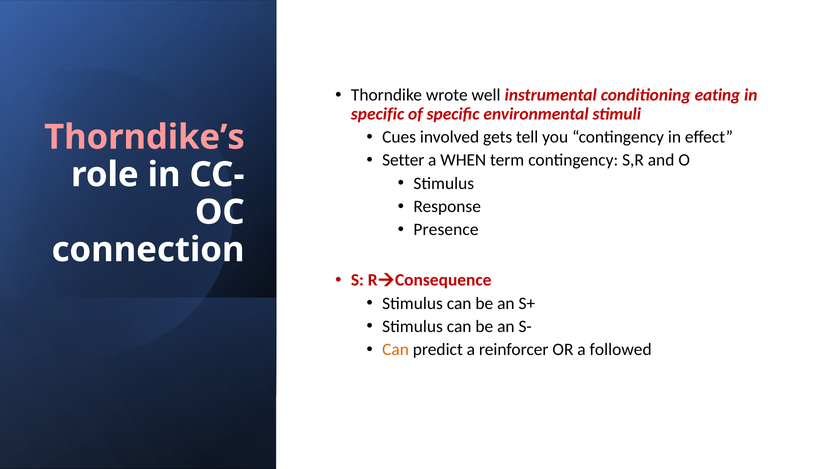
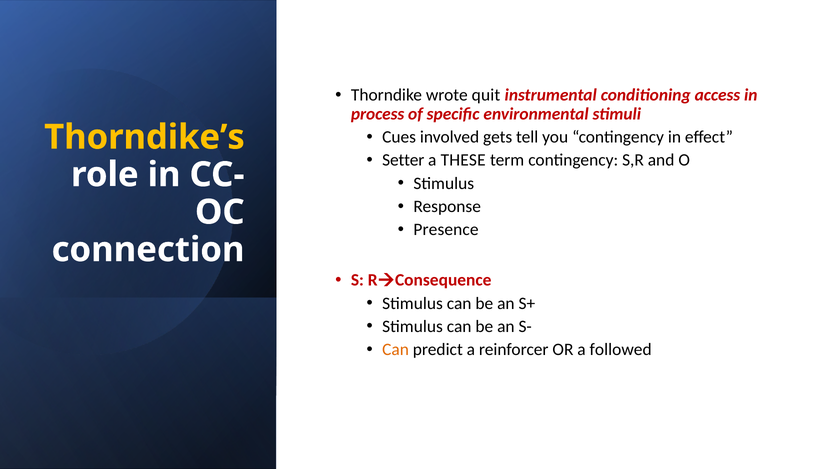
well: well -> quit (486, 95)
eating: eating -> access (717, 95)
specific: specific -> process (378, 114)
Thorndike’s colour: pink -> yellow (144, 137)
WHEN: WHEN -> THESE (463, 160)
